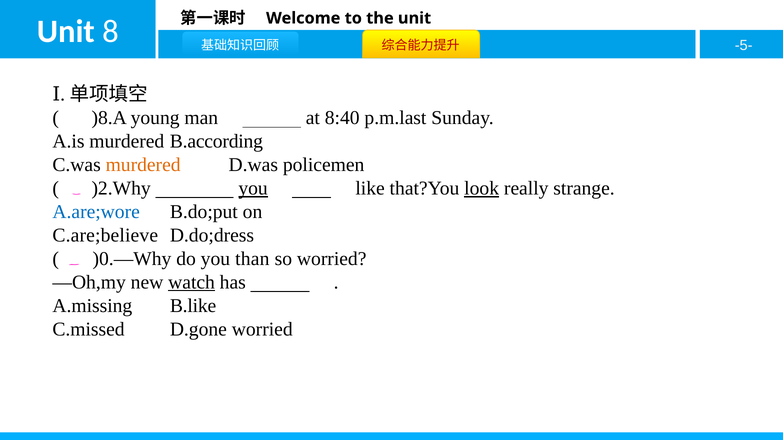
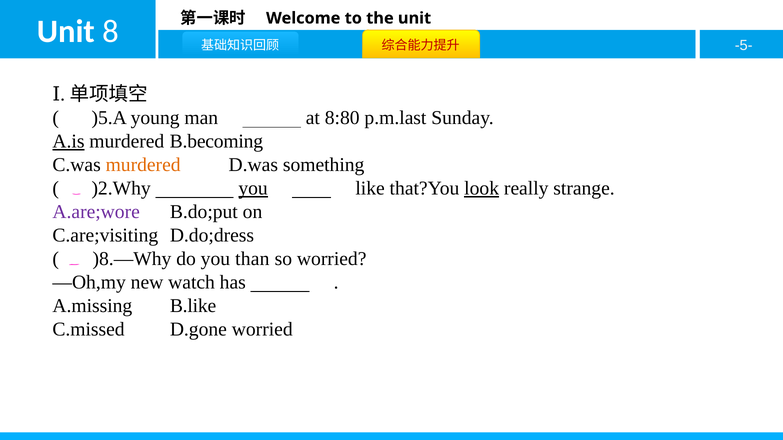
)8.A: )8.A -> )5.A (109, 118)
8:40: 8:40 -> 8:80 (342, 118)
A.is underline: none -> present (68, 141)
B.according: B.according -> B.becoming (216, 141)
policemen: policemen -> something (324, 165)
A.are;wore colour: blue -> purple (96, 212)
C.are;believe: C.are;believe -> C.are;visiting (105, 235)
)0.—Why: )0.—Why -> )8.—Why (132, 259)
watch underline: present -> none (192, 282)
